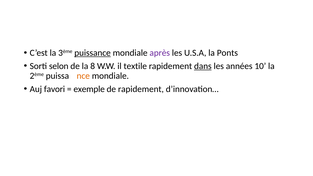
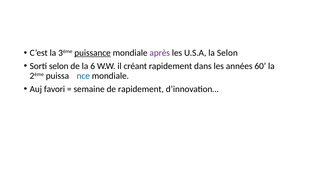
la Ponts: Ponts -> Selon (227, 53)
8: 8 -> 6 (93, 66)
textile: textile -> créant (135, 66)
dans underline: present -> none (203, 66)
10: 10 -> 60 (260, 66)
nce colour: orange -> blue (83, 76)
exemple: exemple -> semaine (89, 89)
